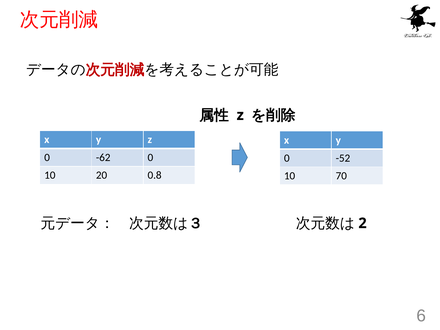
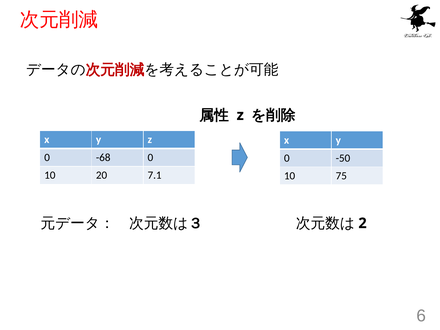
-62: -62 -> -68 (103, 158)
-52: -52 -> -50 (343, 158)
0.8: 0.8 -> 7.1 (155, 175)
70: 70 -> 75 (341, 176)
